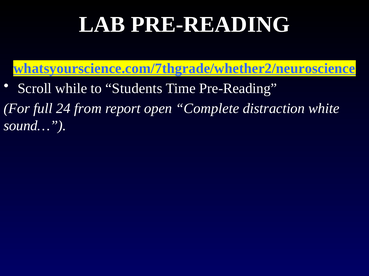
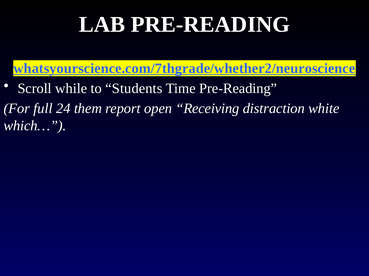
from: from -> them (88, 109)
Complete: Complete -> Receiving (207, 109)
sound…: sound… -> which… (35, 126)
